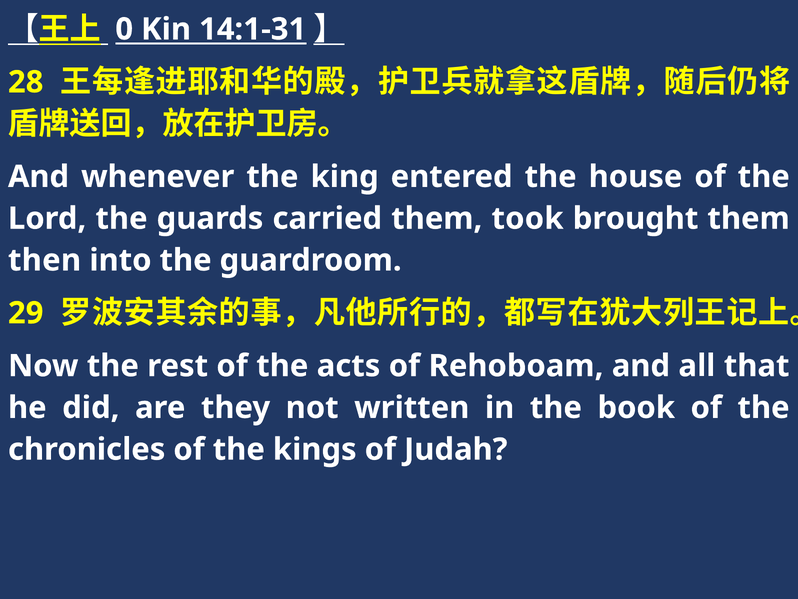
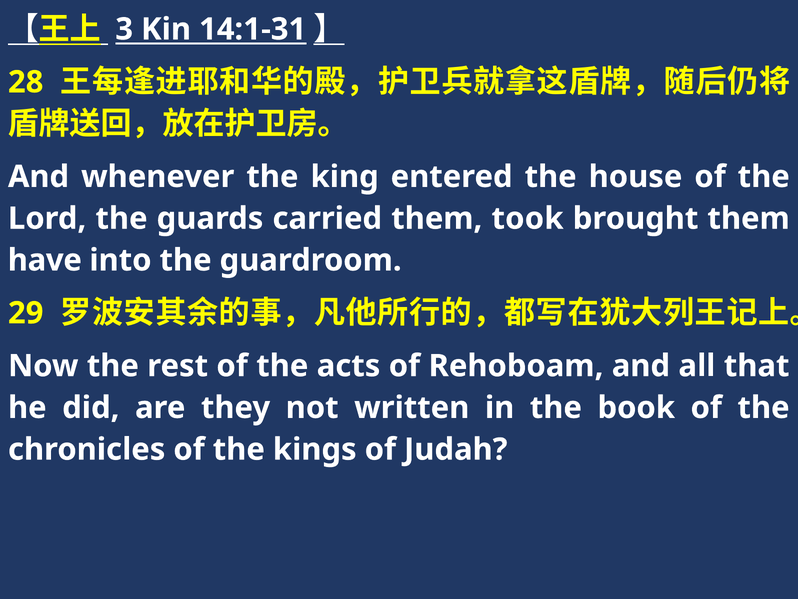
0: 0 -> 3 (124, 29)
then: then -> have (45, 260)
